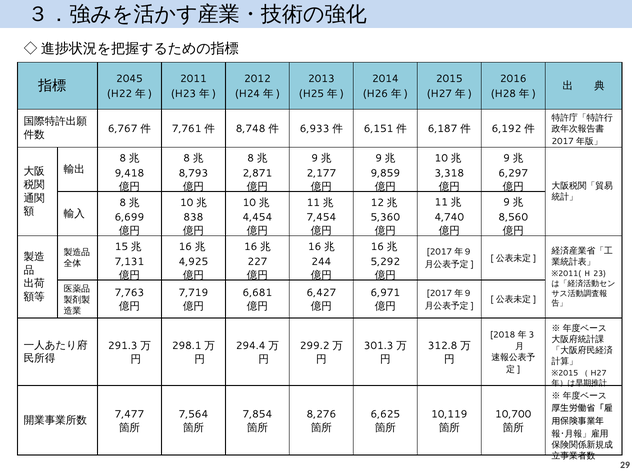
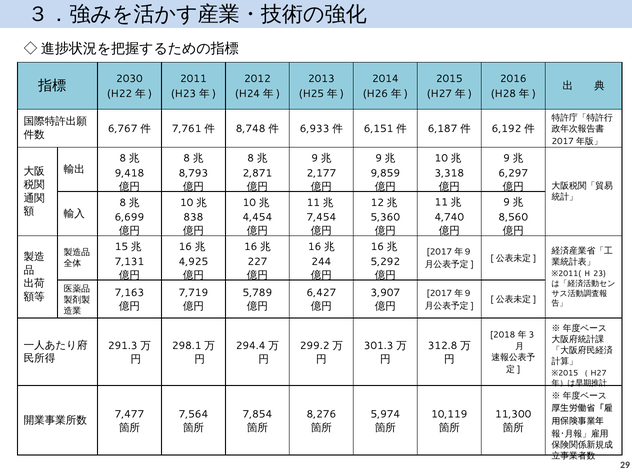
2045: 2045 -> 2030 (129, 79)
7,763: 7,763 -> 7,163 (129, 293)
6,681: 6,681 -> 5,789 (257, 293)
6,971: 6,971 -> 3,907 (385, 293)
6,625: 6,625 -> 5,974 (385, 414)
10,700: 10,700 -> 11,300 (513, 414)
